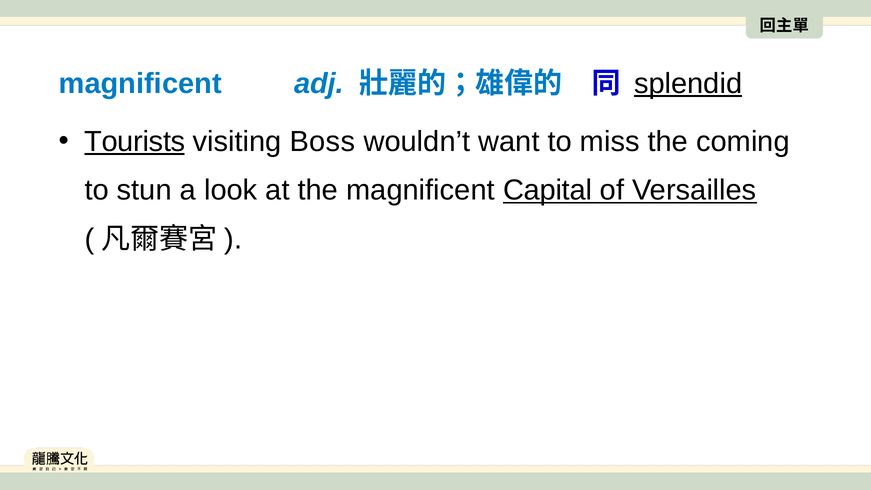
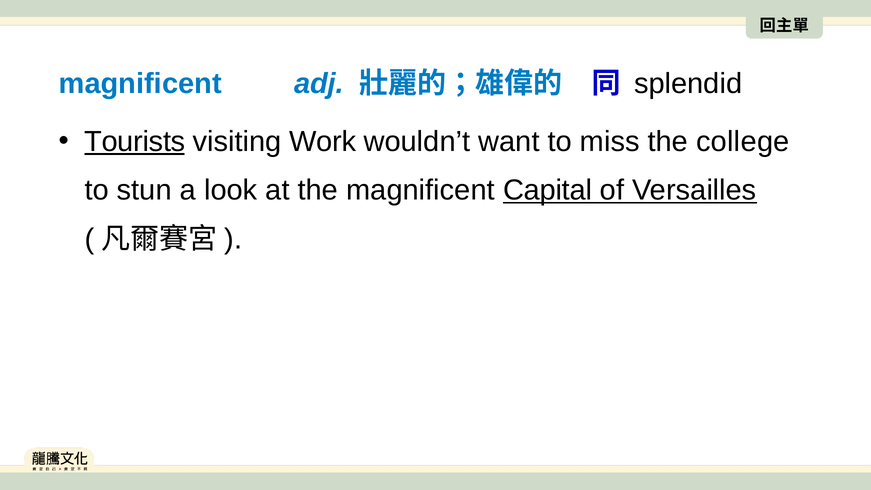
splendid underline: present -> none (688, 84)
Boss: Boss -> Work (323, 141)
coming: coming -> college (743, 141)
